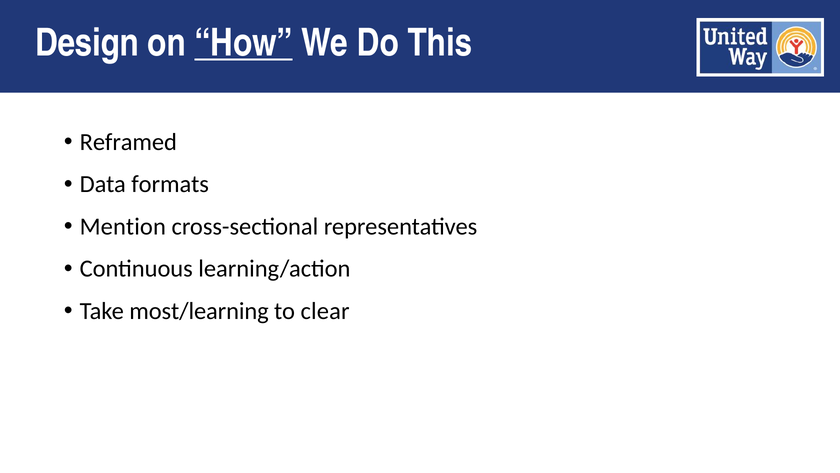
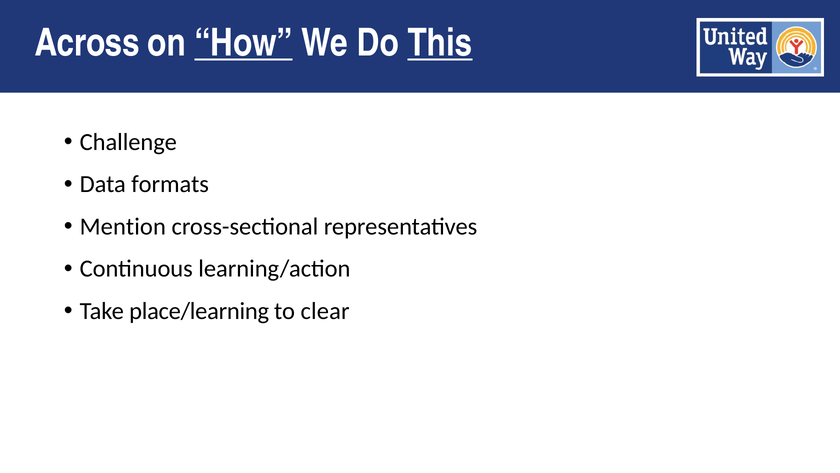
Design: Design -> Across (87, 43)
This underline: none -> present (440, 43)
Reframed: Reframed -> Challenge (128, 142)
most/learning: most/learning -> place/learning (199, 311)
